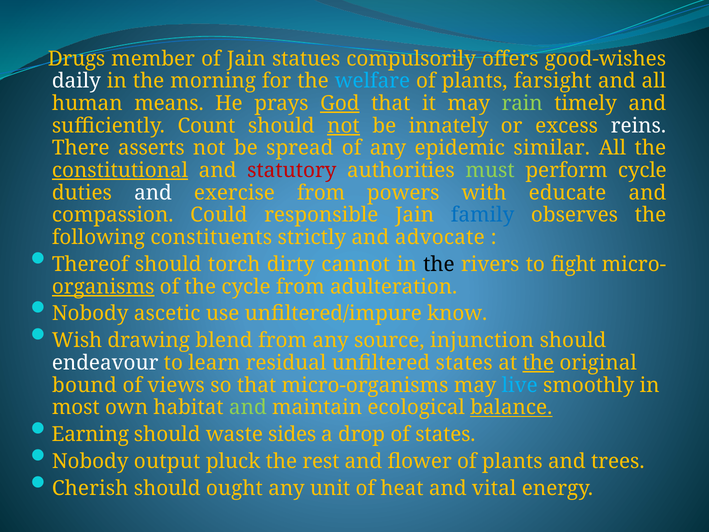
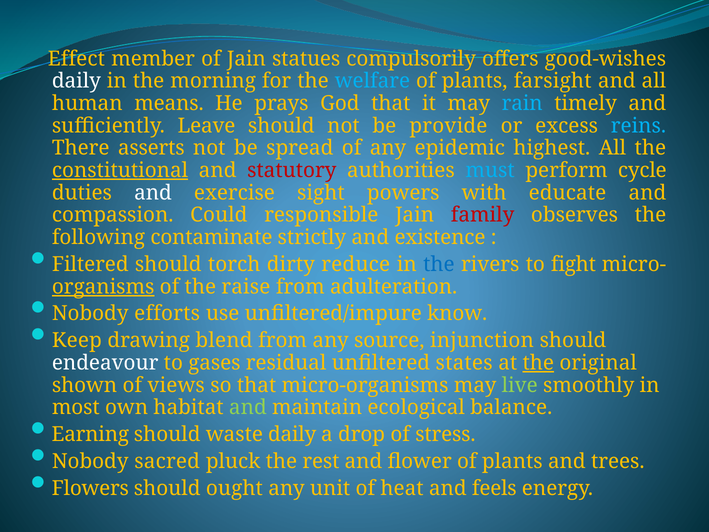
Drugs: Drugs -> Effect (76, 59)
God underline: present -> none (340, 103)
rain colour: light green -> light blue (522, 103)
Count: Count -> Leave (206, 126)
not underline: present -> none (343, 126)
innately: innately -> provide (448, 126)
reins colour: white -> light blue (638, 126)
similar: similar -> highest (552, 148)
must colour: light green -> light blue (490, 170)
exercise from: from -> sight (321, 193)
family colour: blue -> red (483, 215)
constituents: constituents -> contaminate (211, 237)
advocate: advocate -> existence (440, 237)
Thereof: Thereof -> Filtered (90, 264)
cannot: cannot -> reduce (356, 264)
the colour: black -> blue (439, 264)
the cycle: cycle -> raise (246, 287)
ascetic: ascetic -> efforts (167, 314)
Wish: Wish -> Keep (77, 340)
learn: learn -> gases (214, 363)
bound: bound -> shown (85, 385)
live colour: light blue -> light green (520, 385)
balance underline: present -> none (511, 407)
waste sides: sides -> daily (292, 434)
of states: states -> stress (445, 434)
output: output -> sacred (167, 461)
Cherish: Cherish -> Flowers (90, 488)
vital: vital -> feels (494, 488)
